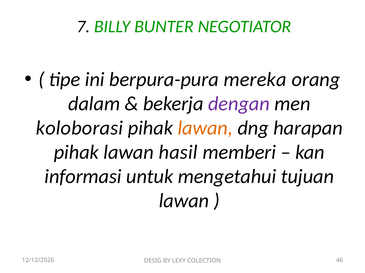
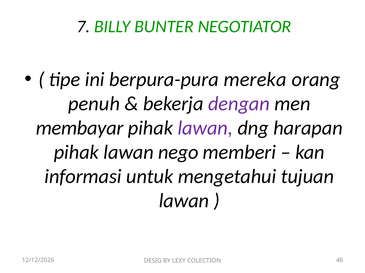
dalam: dalam -> penuh (94, 104)
koloborasi: koloborasi -> membayar (80, 128)
lawan colour: orange -> purple (205, 128)
hasil: hasil -> nego (178, 153)
